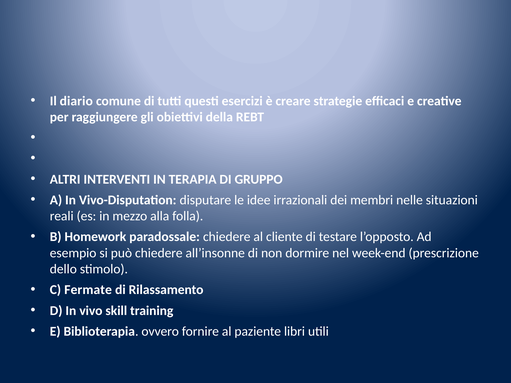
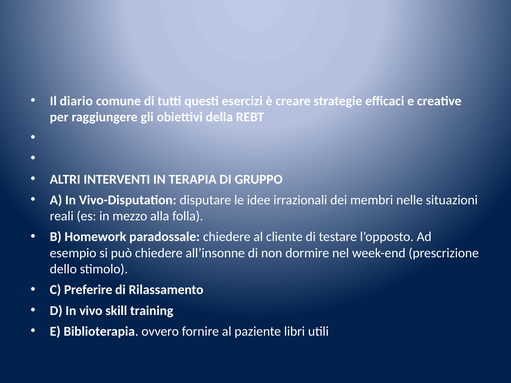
Fermate: Fermate -> Preferire (88, 290)
